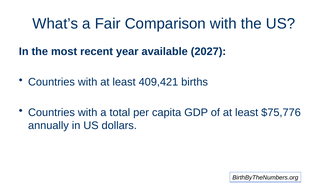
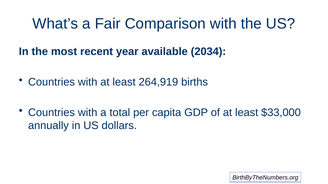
2027: 2027 -> 2034 (208, 52)
409,421: 409,421 -> 264,919 (158, 82)
$75,776: $75,776 -> $33,000 (281, 113)
